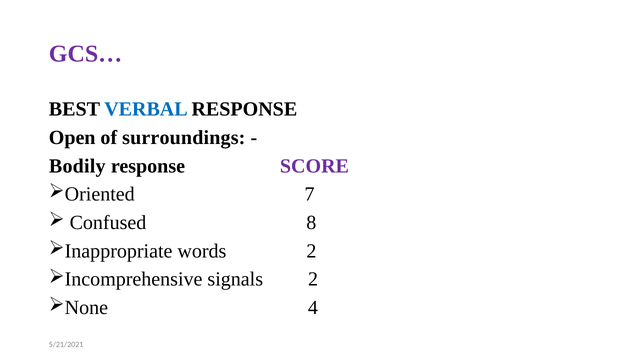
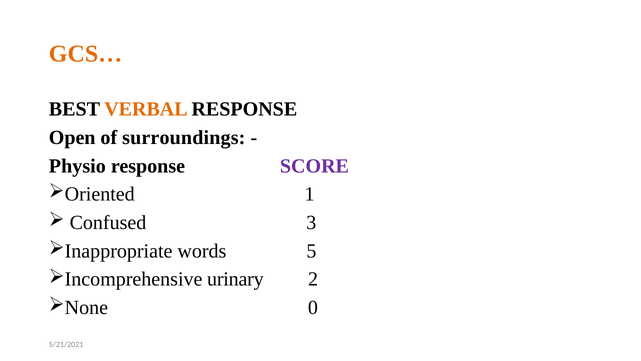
GCS… colour: purple -> orange (86, 54)
VERBAL colour: blue -> orange (146, 109)
Bodily: Bodily -> Physio (77, 166)
7: 7 -> 1 (310, 194)
8: 8 -> 3 (311, 222)
words 2: 2 -> 5 (311, 251)
signals: signals -> urinary (235, 279)
4: 4 -> 0 (313, 307)
